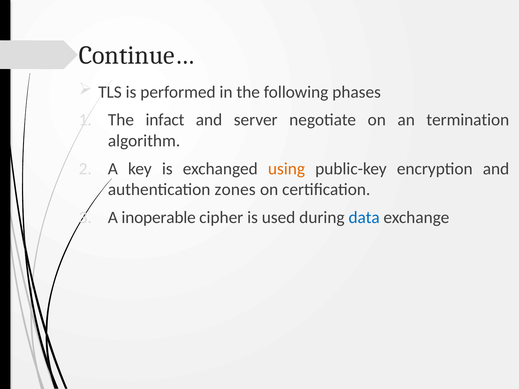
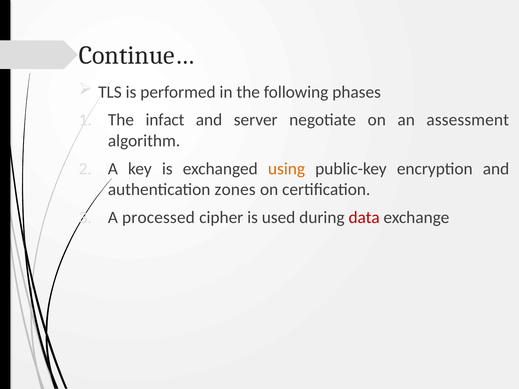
termination: termination -> assessment (468, 120)
inoperable: inoperable -> processed (158, 217)
data colour: blue -> red (364, 217)
